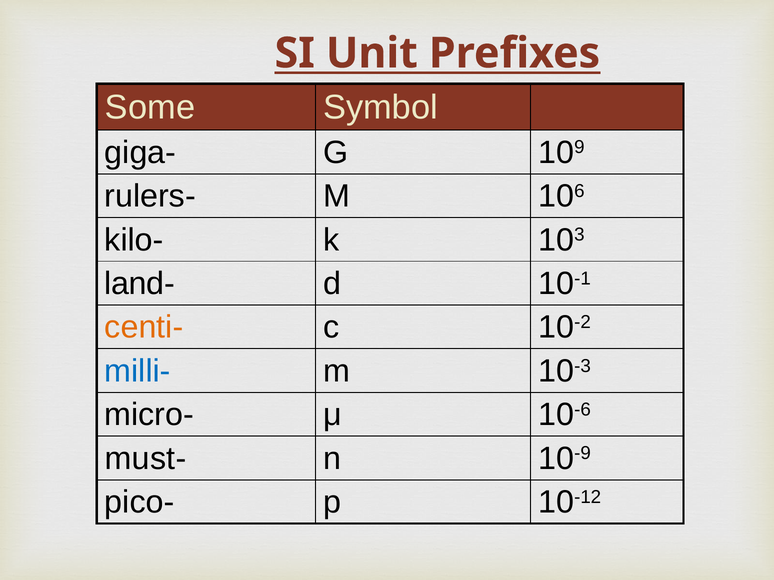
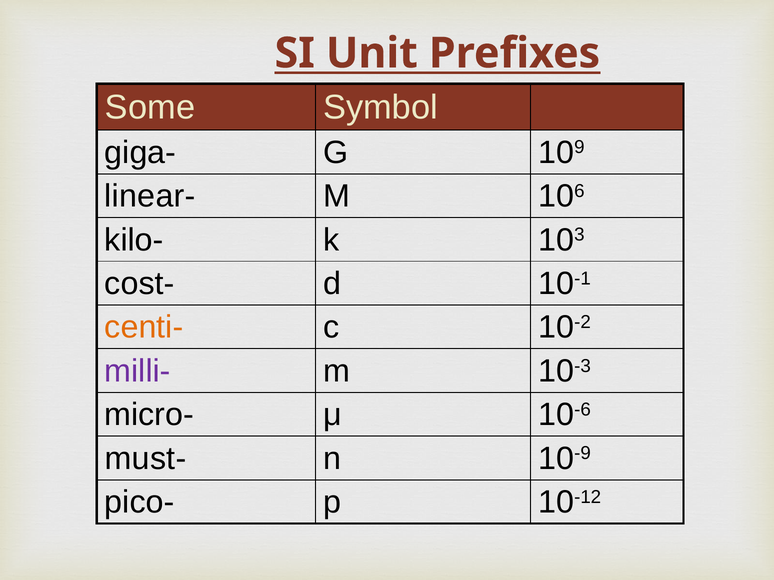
rulers-: rulers- -> linear- (150, 196)
land-: land- -> cost- (139, 284)
milli- colour: blue -> purple (138, 371)
